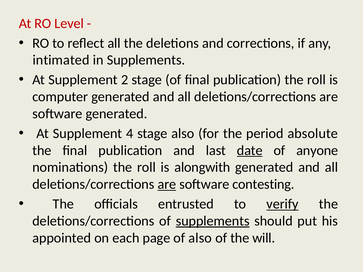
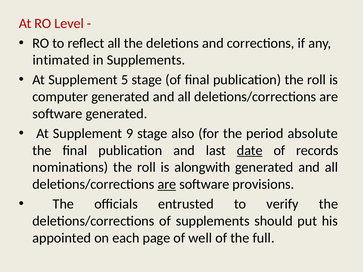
2: 2 -> 5 (125, 80)
4: 4 -> 9 (130, 134)
anyone: anyone -> records (317, 151)
contesting: contesting -> provisions (263, 184)
verify underline: present -> none (283, 204)
supplements underline: present -> none (213, 221)
of also: also -> well (200, 238)
will: will -> full (264, 238)
